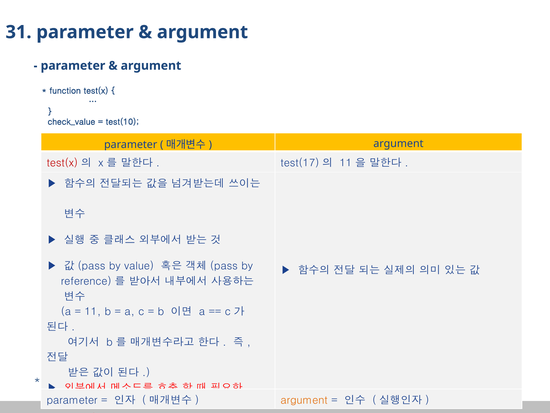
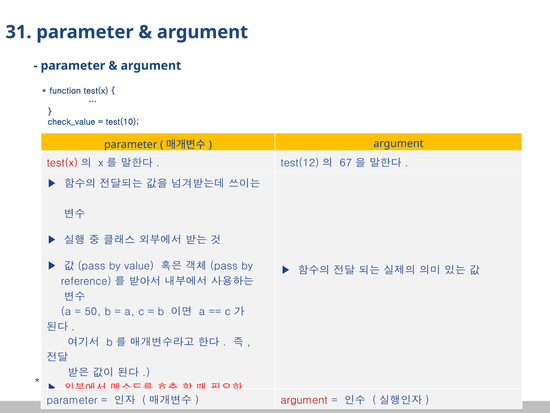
test(17: test(17 -> test(12 (300, 163)
11: 11 -> 67 (346, 163)
11: 11 -> 50 (93, 311)
argument colour: orange -> red (304, 400)
